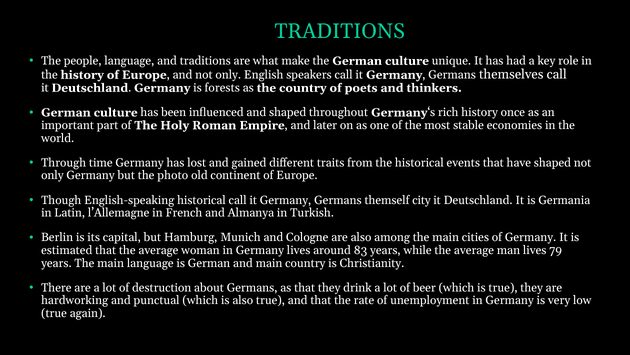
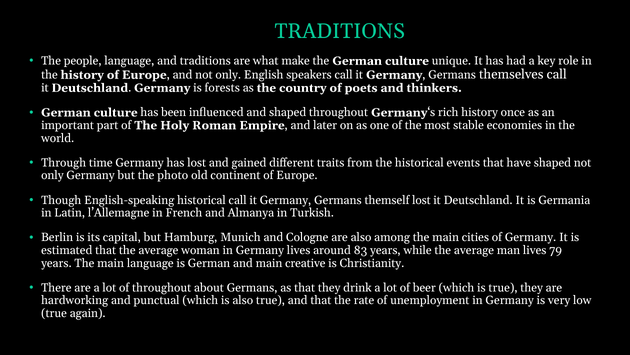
themself city: city -> lost (421, 200)
main country: country -> creative (305, 263)
of destruction: destruction -> throughout (162, 287)
